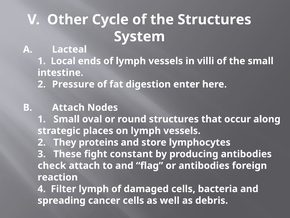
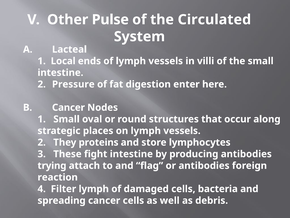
Cycle: Cycle -> Pulse (110, 20)
the Structures: Structures -> Circulated (214, 20)
B Attach: Attach -> Cancer (68, 107)
fight constant: constant -> intestine (131, 154)
check: check -> trying (52, 165)
